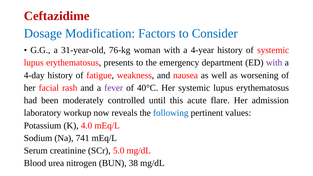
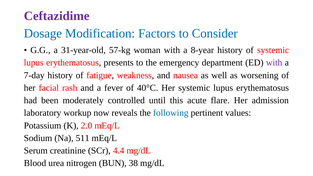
Ceftazidime colour: red -> purple (57, 16)
76-kg: 76-kg -> 57-kg (120, 50)
4-year: 4-year -> 8-year (202, 50)
4-day: 4-day -> 7-day (34, 75)
fever colour: purple -> black (114, 88)
4.0: 4.0 -> 2.0 (87, 126)
741: 741 -> 511 (83, 138)
5.0: 5.0 -> 4.4 (119, 151)
